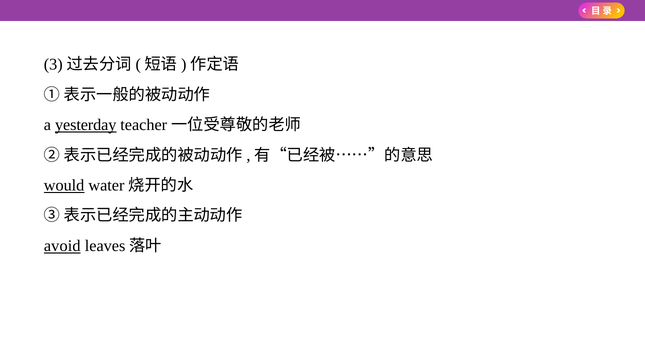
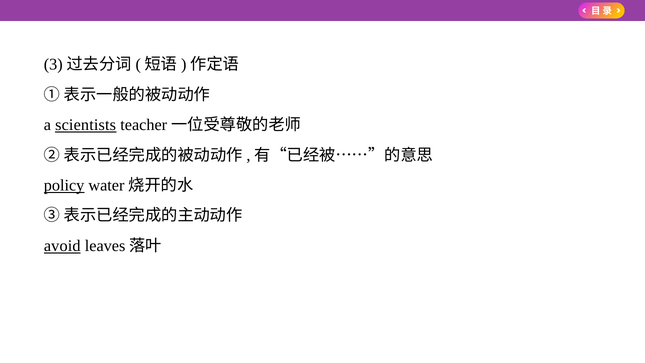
yesterday: yesterday -> scientists (86, 125)
would: would -> policy (64, 185)
